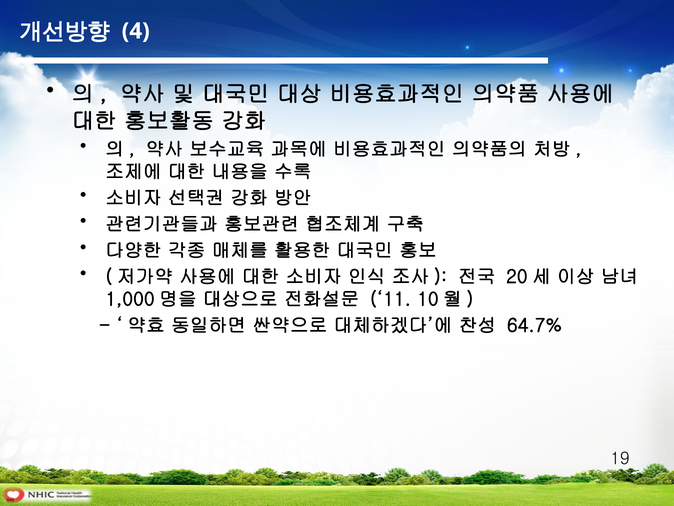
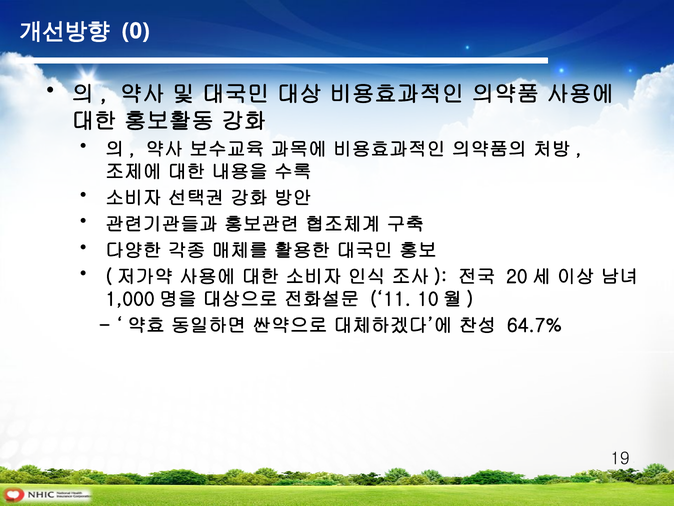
4: 4 -> 0 (136, 31)
